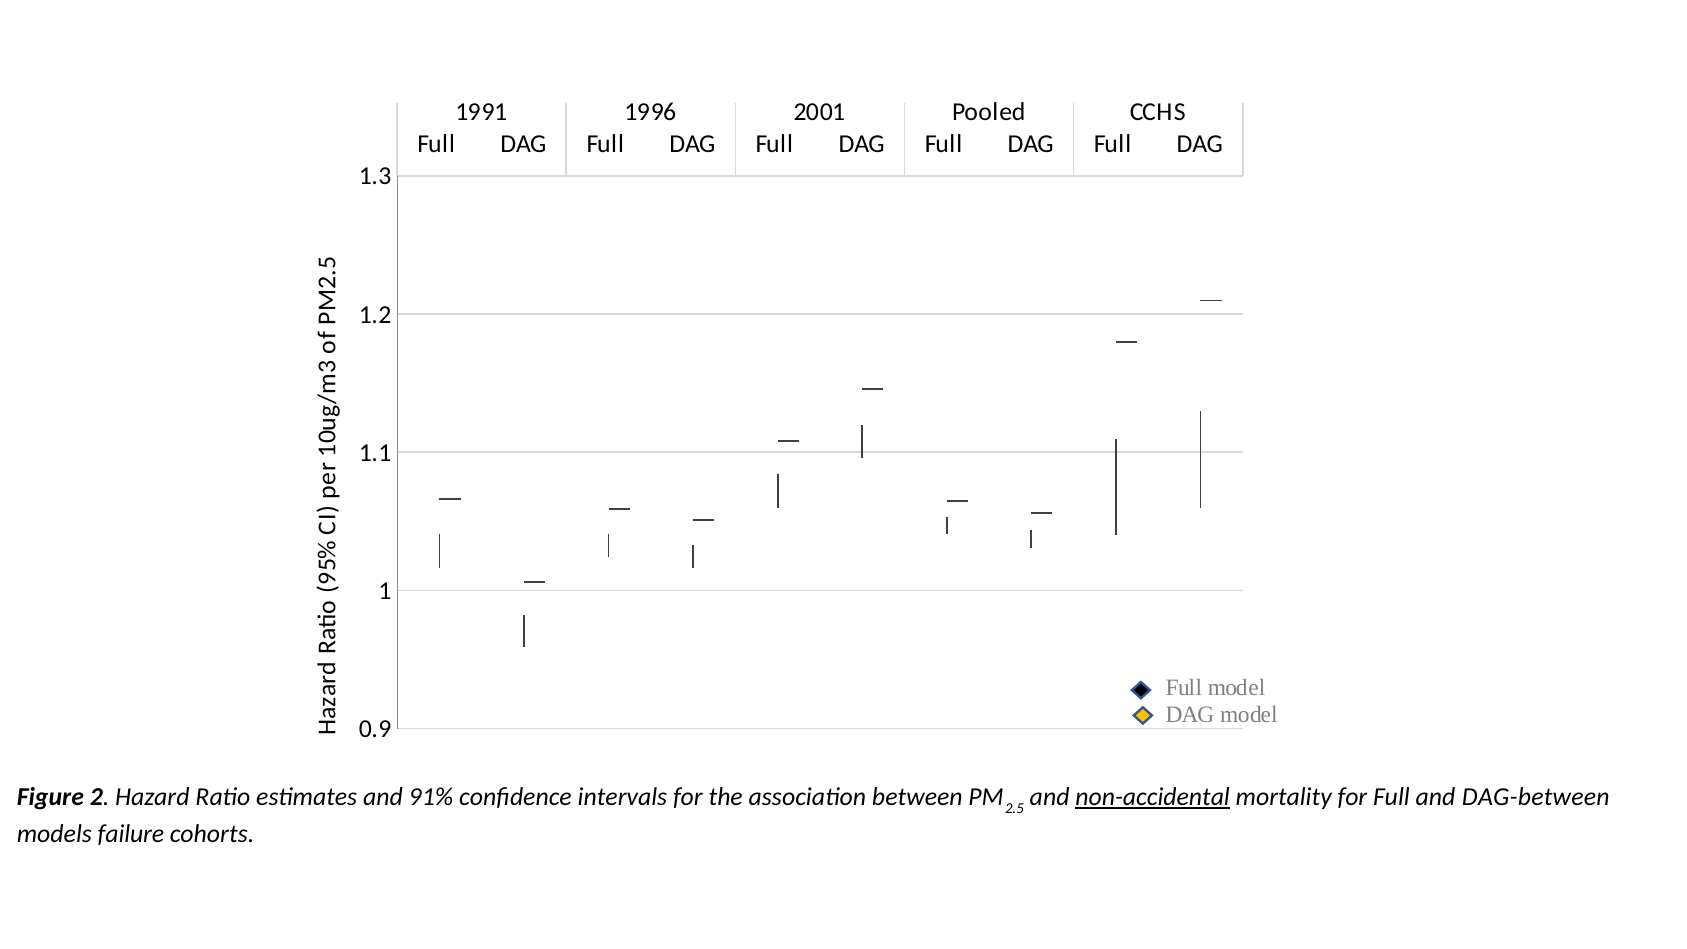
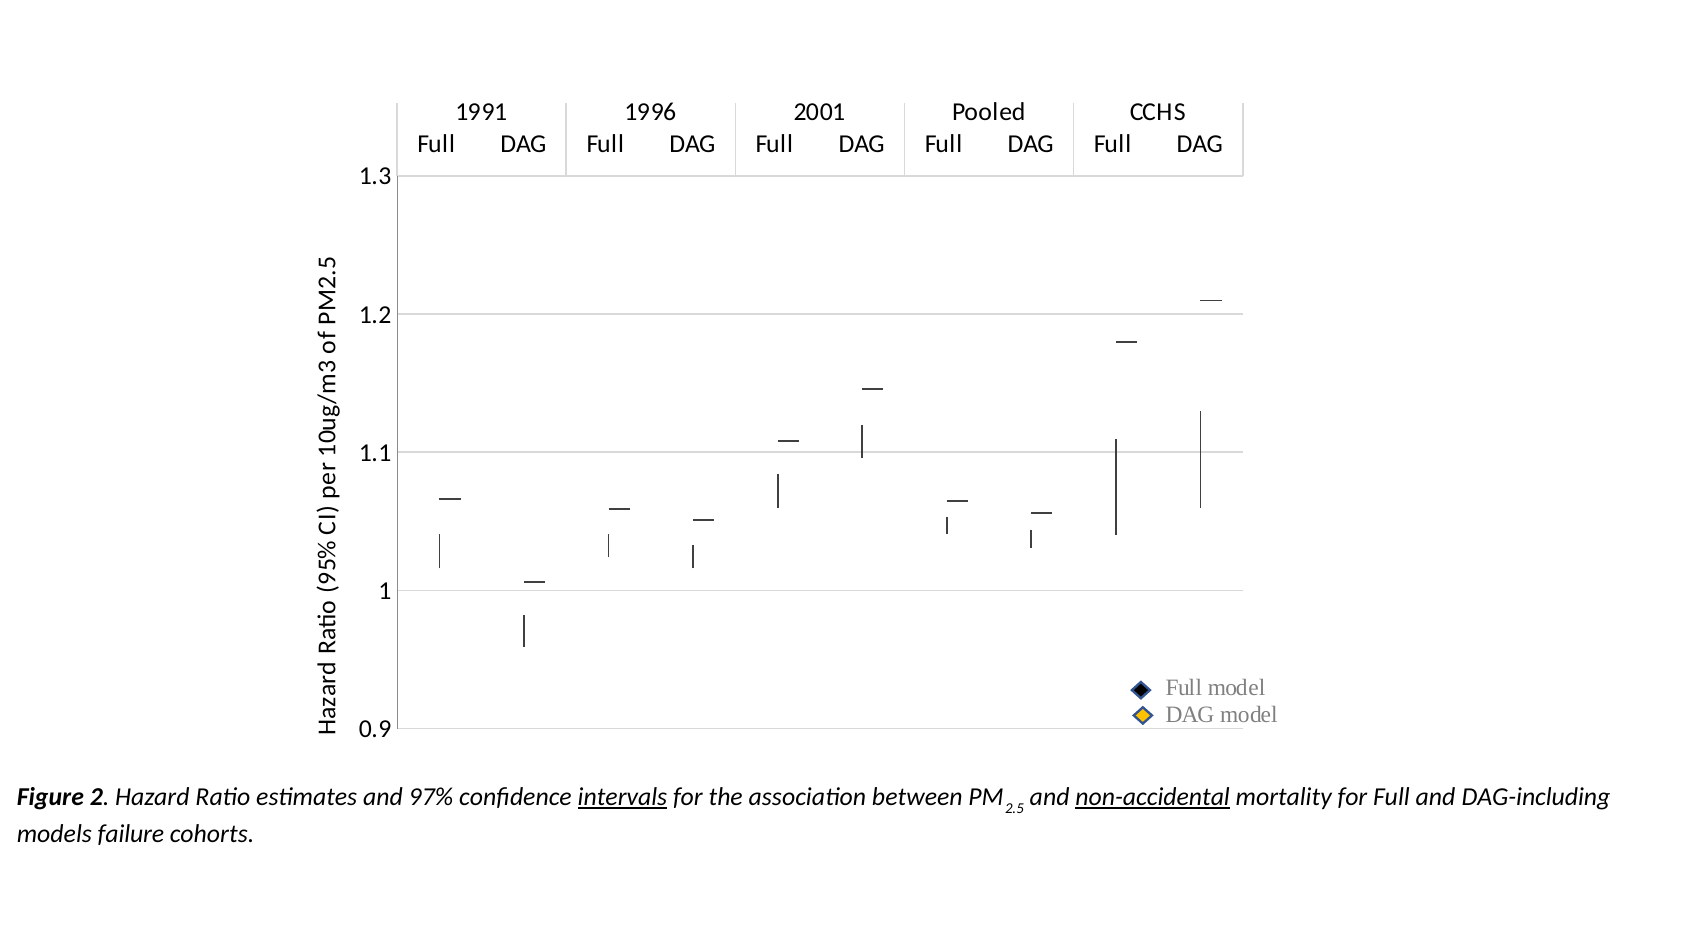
91%: 91% -> 97% (431, 797)
intervals underline: none -> present (622, 797)
DAG-between: DAG-between -> DAG-including (1536, 797)
